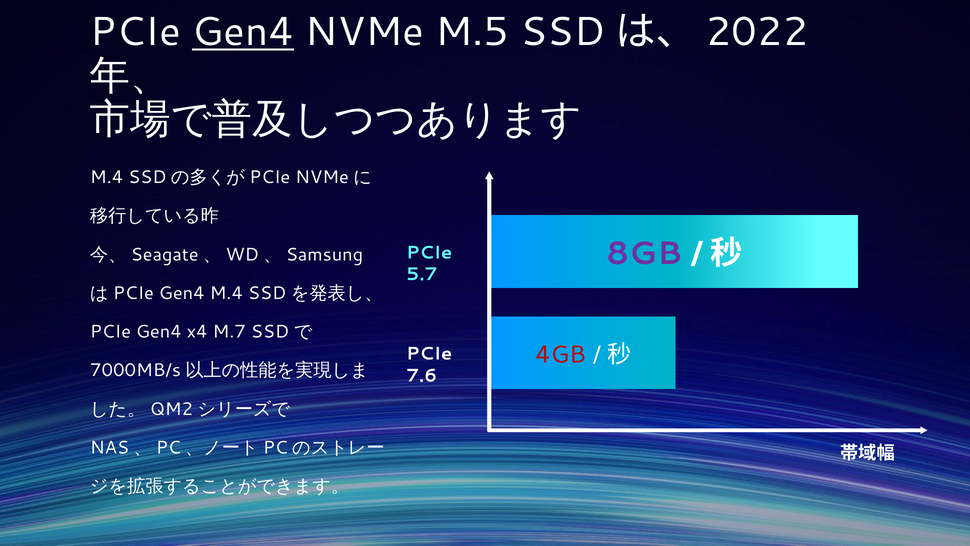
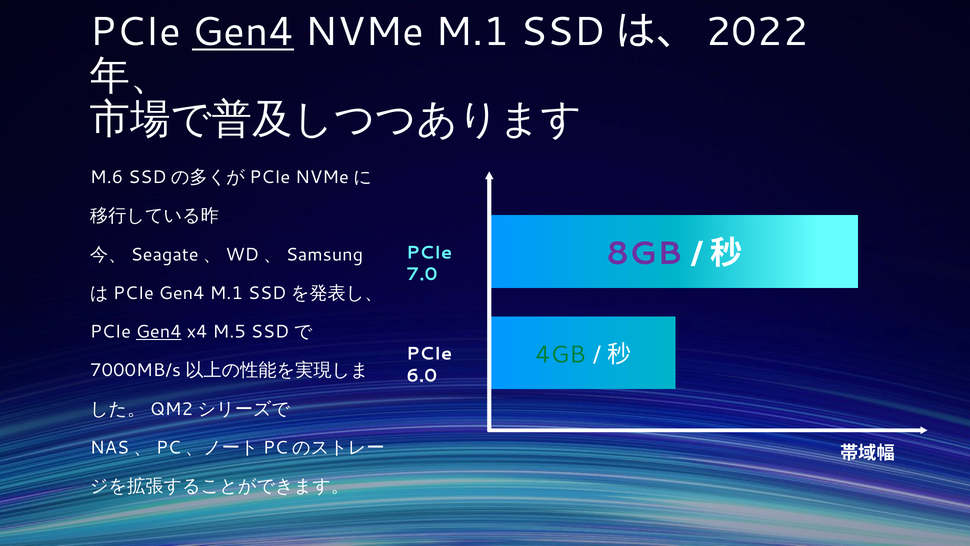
NVMe M.5: M.5 -> M.1 (472, 32)
M.4: M.4 -> M.6 (107, 177)
5.7: 5.7 -> 7.0 (422, 274)
Gen4 M.4: M.4 -> M.1 (226, 293)
Gen4 underline: none -> present (159, 332)
M.7: M.7 -> M.5 (229, 332)
4GB colour: red -> green (561, 354)
7.6: 7.6 -> 6.0 (422, 376)
